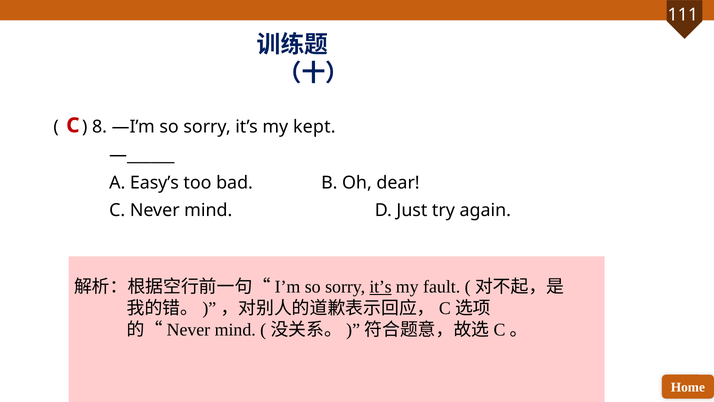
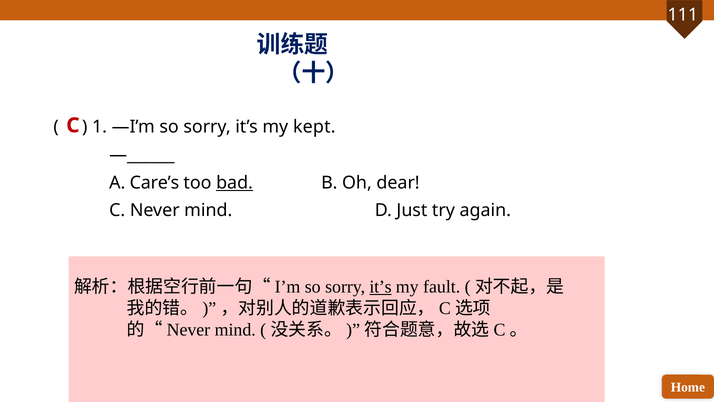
8: 8 -> 1 (100, 127)
Easy’s: Easy’s -> Care’s (154, 183)
bad underline: none -> present (235, 183)
